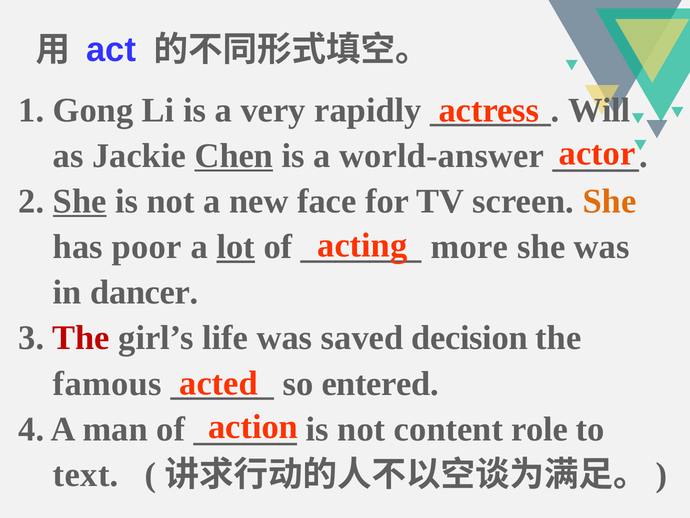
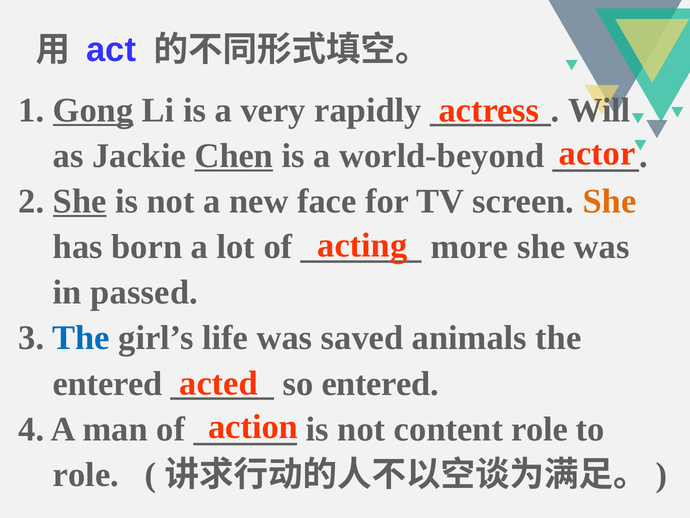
Gong underline: none -> present (93, 110)
world-answer: world-answer -> world-beyond (442, 156)
poor: poor -> born (147, 247)
lot underline: present -> none (236, 247)
dancer: dancer -> passed (144, 292)
The colour: red -> blue (81, 338)
decision: decision -> animals (469, 338)
famous: famous -> entered (108, 383)
text: text -> role (86, 474)
